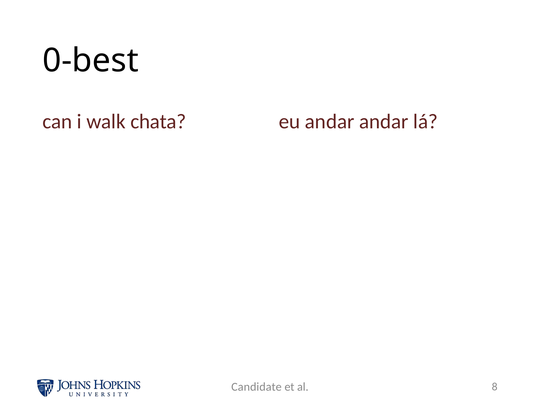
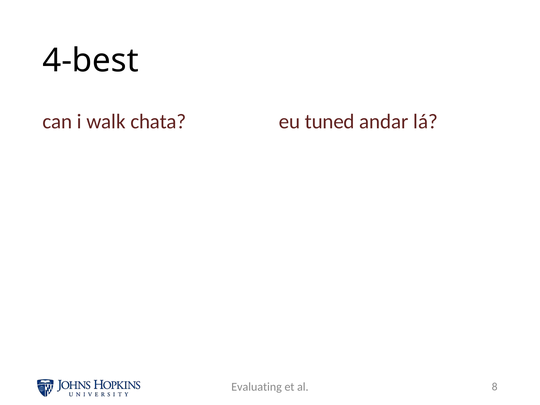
0-best: 0-best -> 4-best (91, 60)
eu andar: andar -> tuned (330, 122)
Candidate: Candidate -> Evaluating (257, 387)
